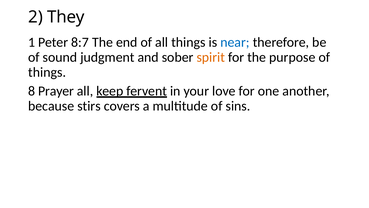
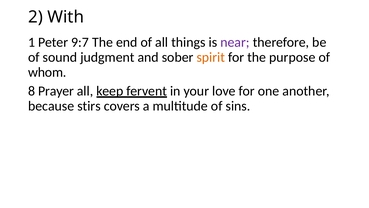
They: They -> With (66, 17)
8:7: 8:7 -> 9:7 (80, 42)
near colour: blue -> purple (235, 42)
things: things -> whom (47, 72)
